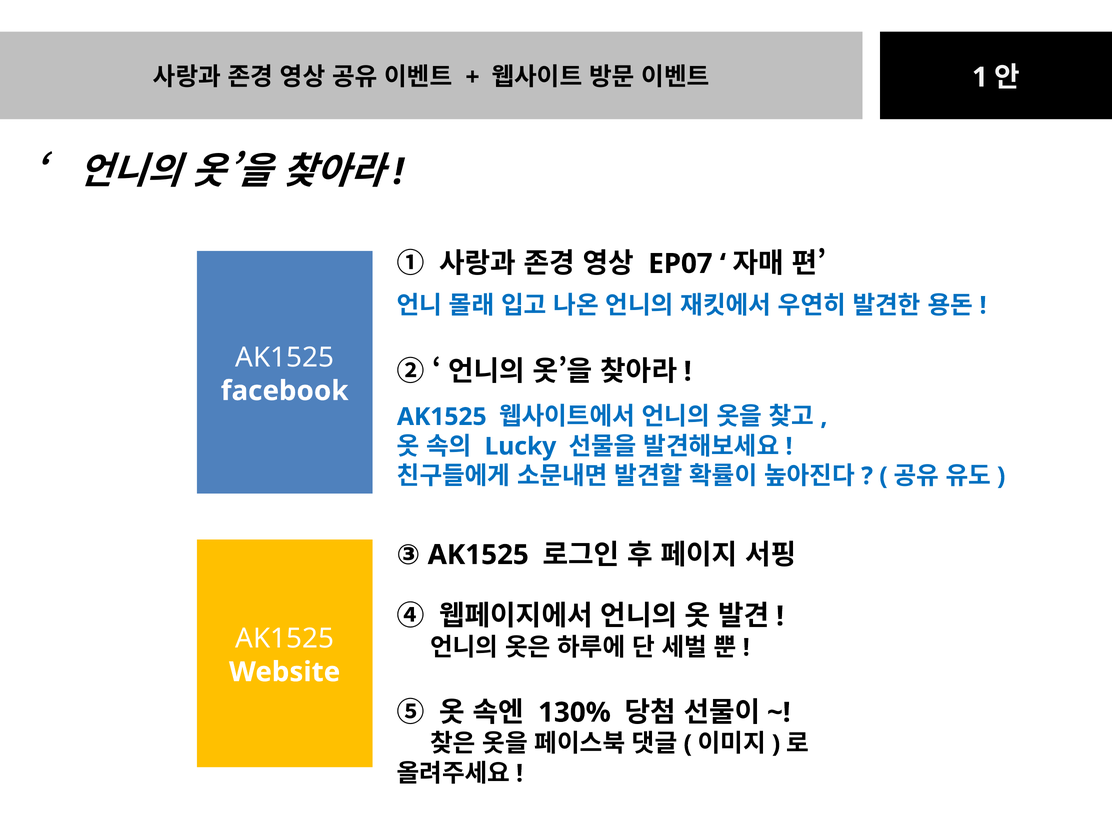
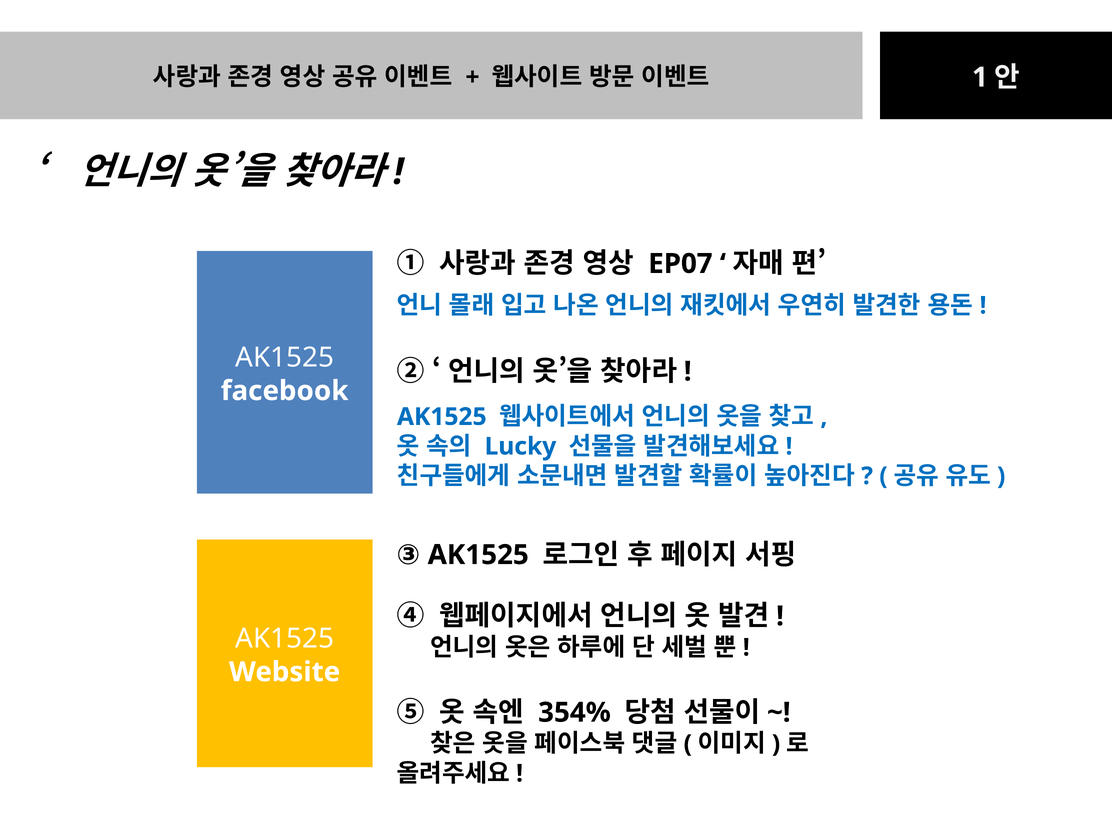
130%: 130% -> 354% (574, 713)
